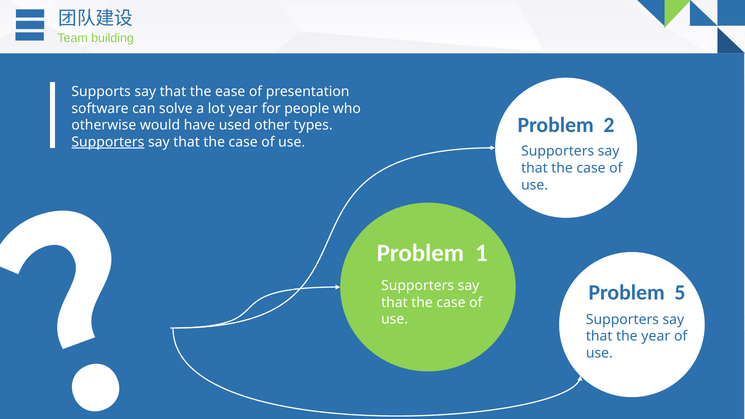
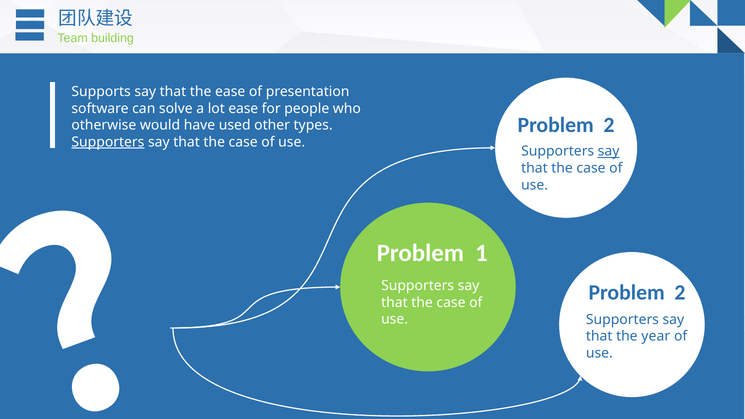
lot year: year -> ease (243, 108)
say underline: none -> present (609, 151)
5: 5 -> 2 (680, 293)
